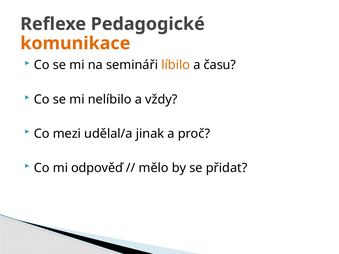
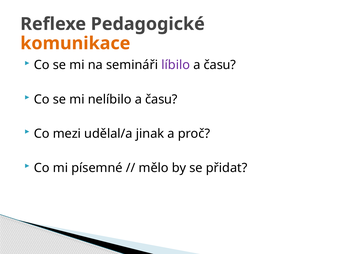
líbilo colour: orange -> purple (176, 65)
nelíbilo a vždy: vždy -> času (161, 99)
odpověď: odpověď -> písemné (97, 168)
